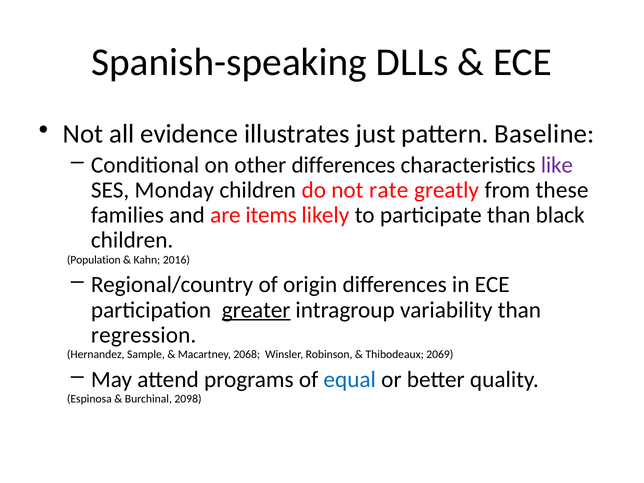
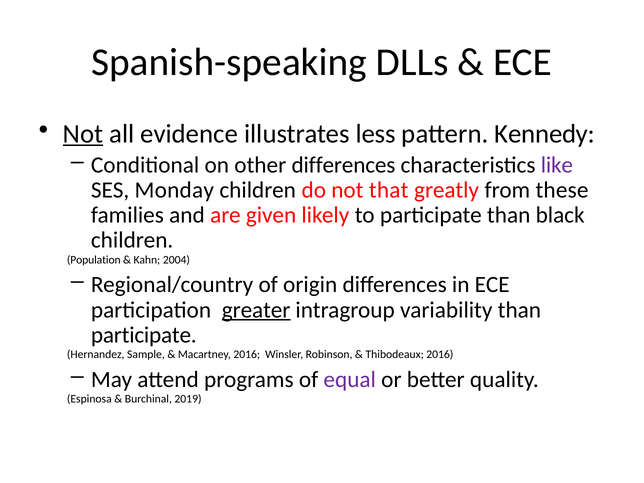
Not underline: none -> present (83, 134)
just: just -> less (376, 134)
Baseline: Baseline -> Kennedy (545, 134)
rate: rate -> that (389, 190)
items: items -> given (271, 215)
2016: 2016 -> 2004 (176, 260)
regression: regression -> participate (144, 335)
Macartney 2068: 2068 -> 2016 (247, 355)
Thibodeaux 2069: 2069 -> 2016 (440, 355)
equal colour: blue -> purple (350, 379)
2098: 2098 -> 2019 (188, 399)
